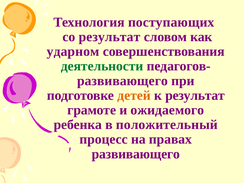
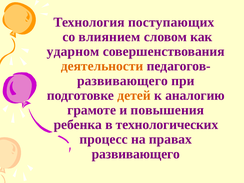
со результат: результат -> влиянием (109, 37)
деятельности colour: green -> orange (102, 66)
к результат: результат -> аналогию (195, 95)
ожидаемого: ожидаемого -> повышения (167, 110)
положительный: положительный -> технологических (167, 125)
